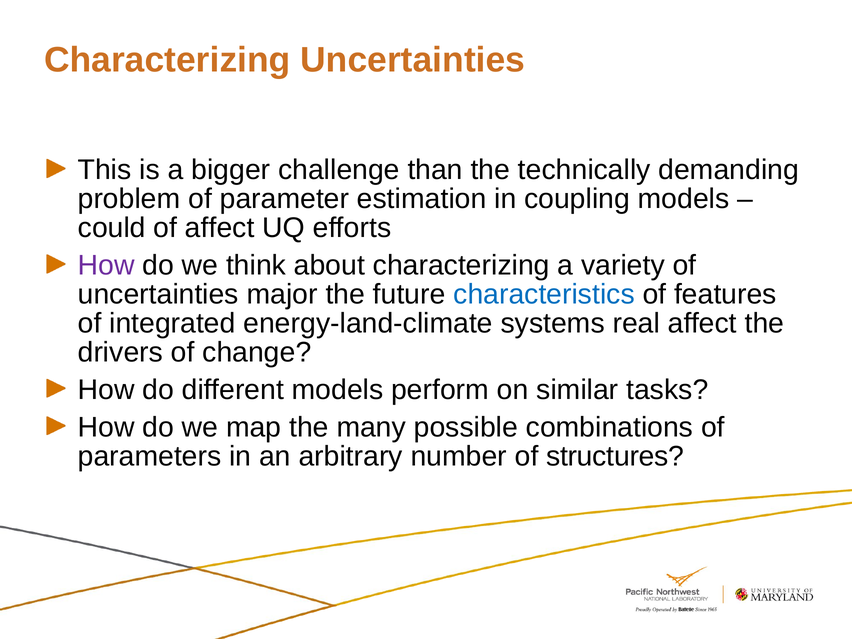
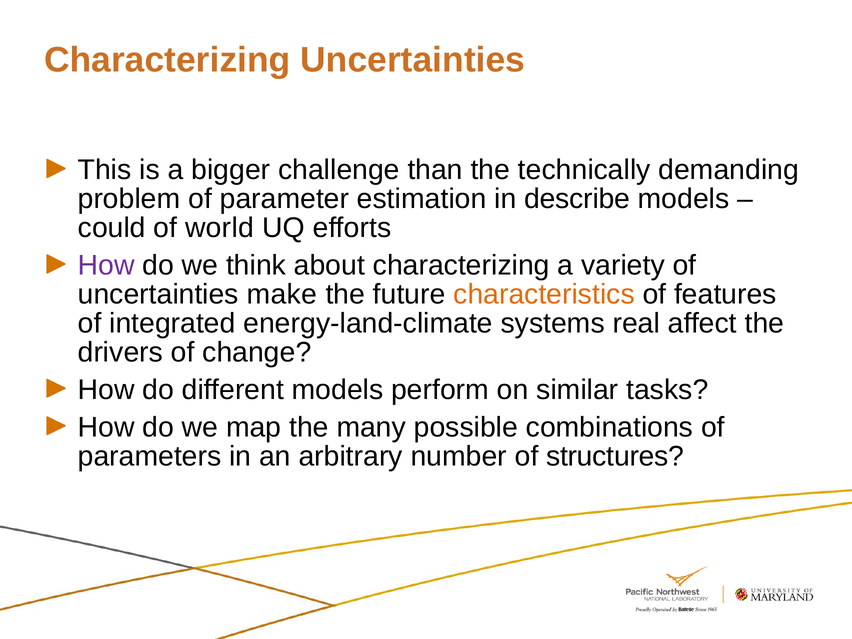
coupling: coupling -> describe (577, 199)
of affect: affect -> world (220, 228)
major: major -> make (282, 294)
characteristics colour: blue -> orange (544, 294)
